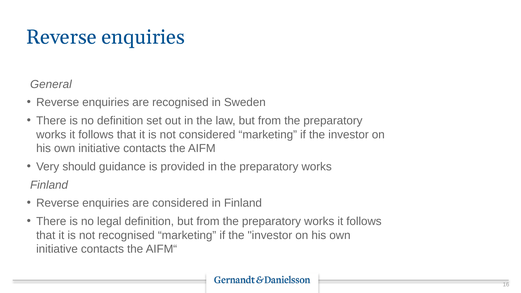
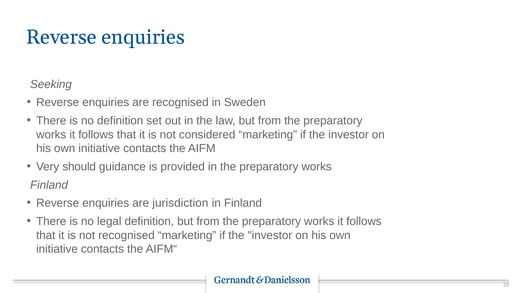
General: General -> Seeking (51, 84)
are considered: considered -> jurisdiction (180, 203)
